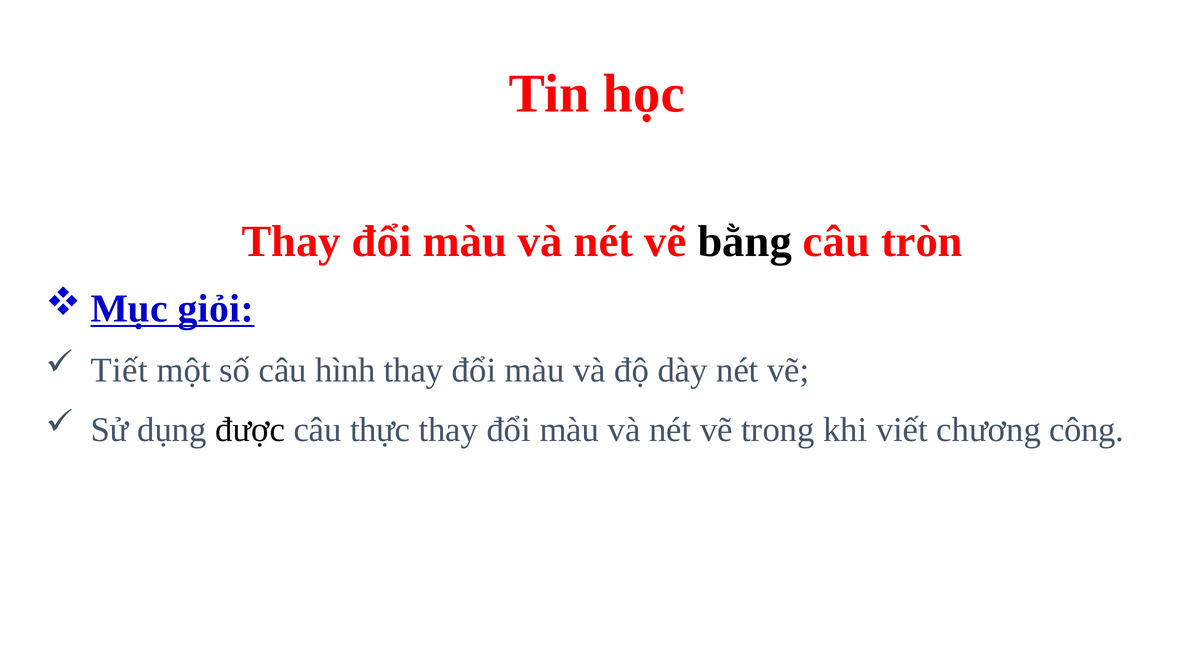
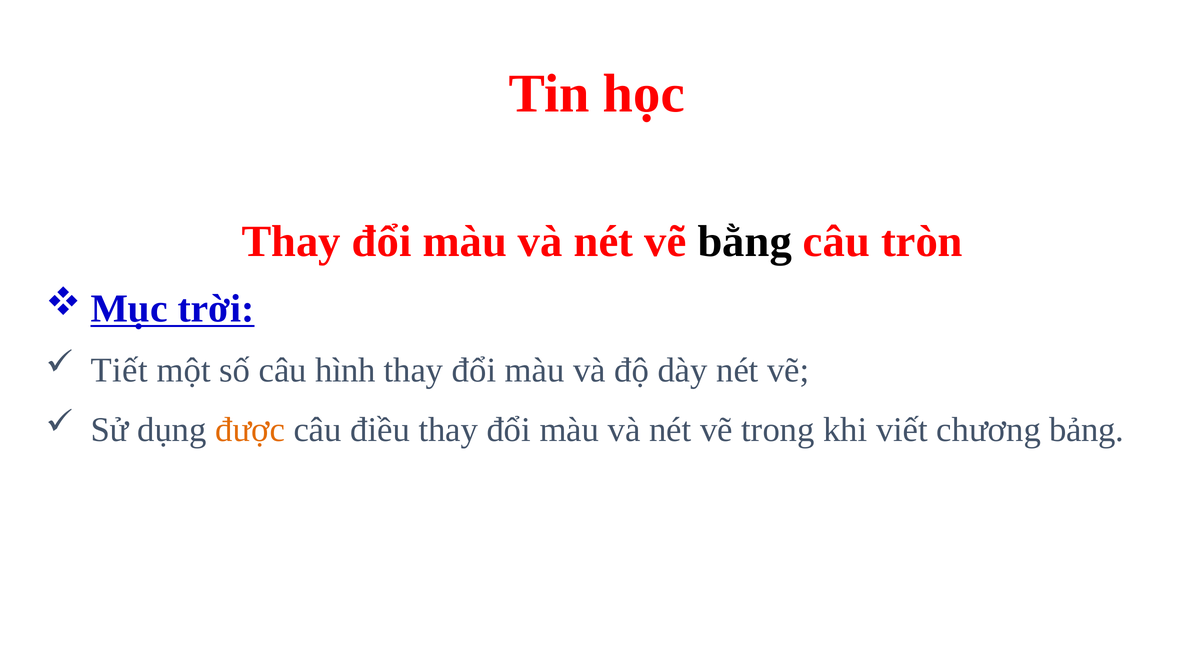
giỏi: giỏi -> trời (216, 309)
được colour: black -> orange (250, 430)
thực: thực -> điều (380, 430)
công: công -> bảng (1087, 430)
